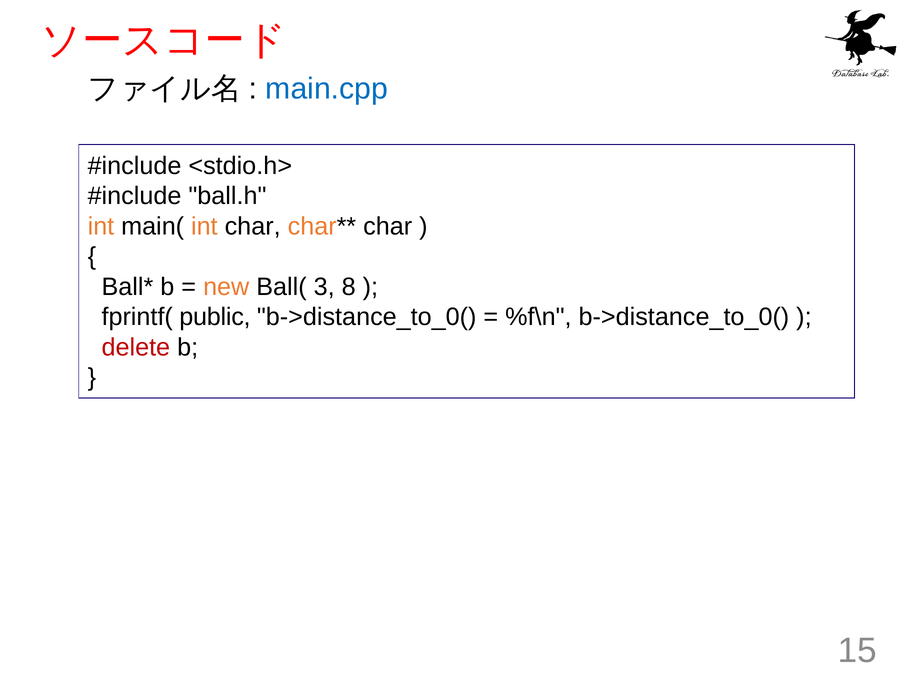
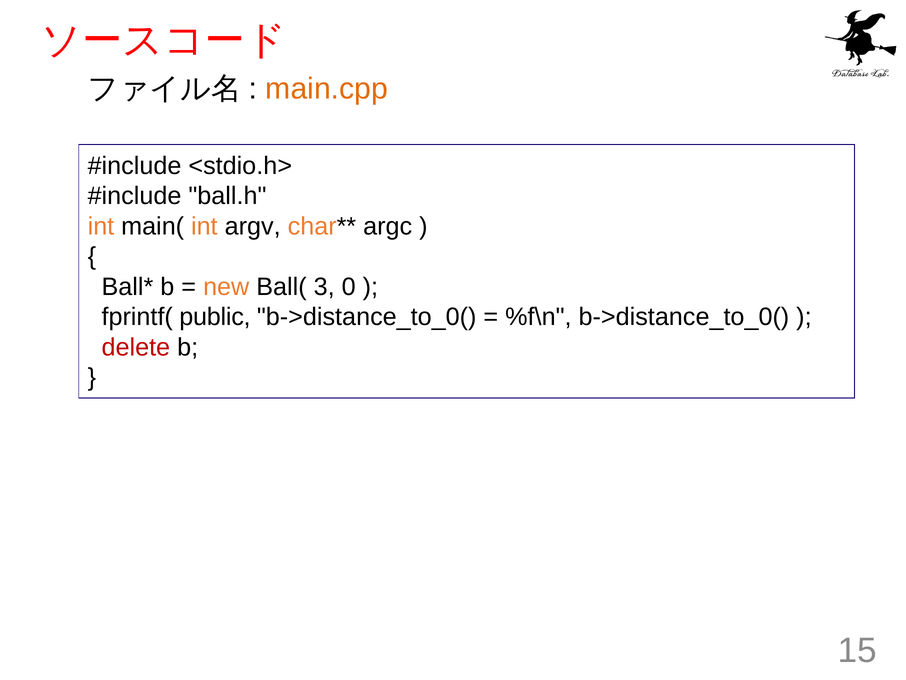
main.cpp colour: blue -> orange (327, 89)
int char: char -> argv (253, 226)
char: char -> argc (388, 226)
8: 8 -> 0 (349, 287)
